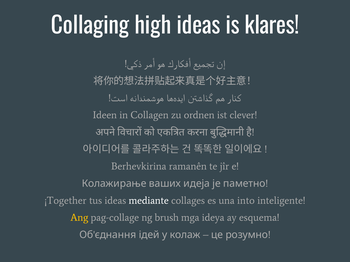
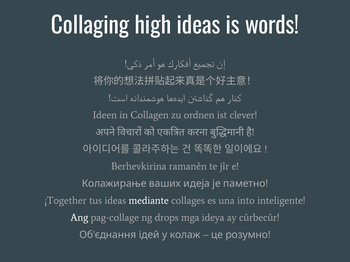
klares: klares -> words (272, 26)
Ang colour: yellow -> white (79, 218)
brush: brush -> drops (167, 218)
esquema: esquema -> cûrbecûr (259, 218)
